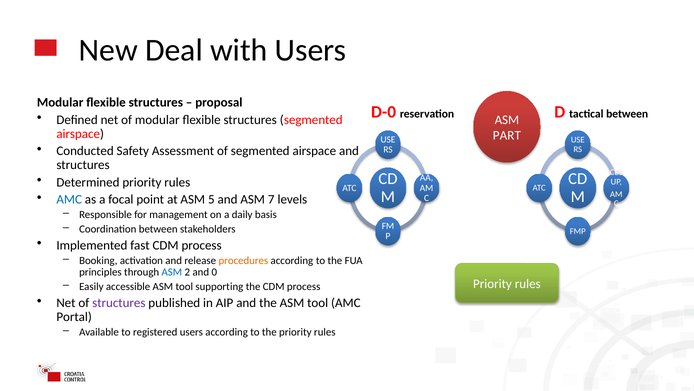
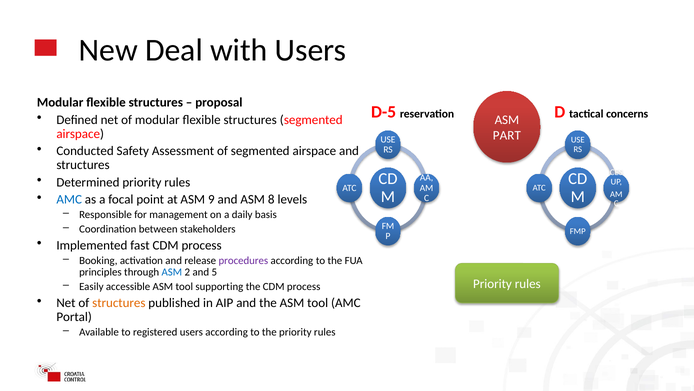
D-0: D-0 -> D-5 (384, 112)
tactical between: between -> concerns (627, 114)
5: 5 -> 9 (211, 199)
7: 7 -> 8 (271, 199)
procedures colour: orange -> purple (243, 260)
0: 0 -> 5 (214, 272)
structures colour: purple -> orange (119, 302)
